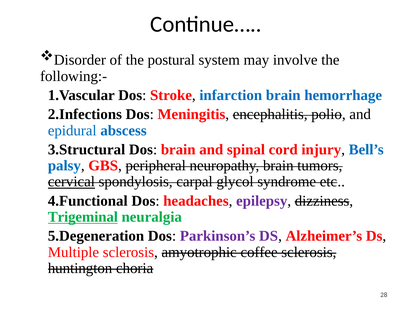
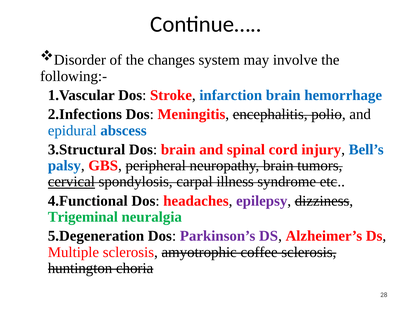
postural: postural -> changes (171, 60)
glycol: glycol -> illness (235, 182)
Trigeminal underline: present -> none (83, 217)
